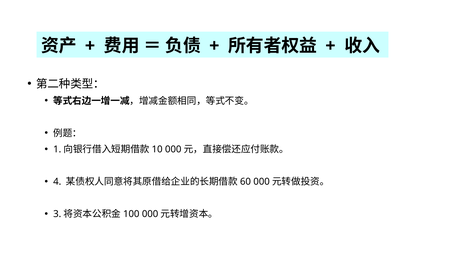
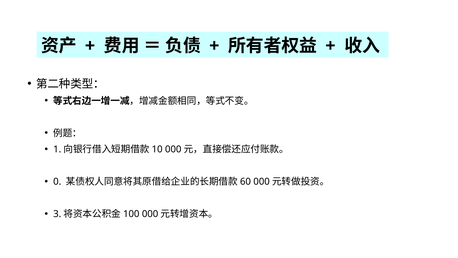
4: 4 -> 0 (57, 182)
